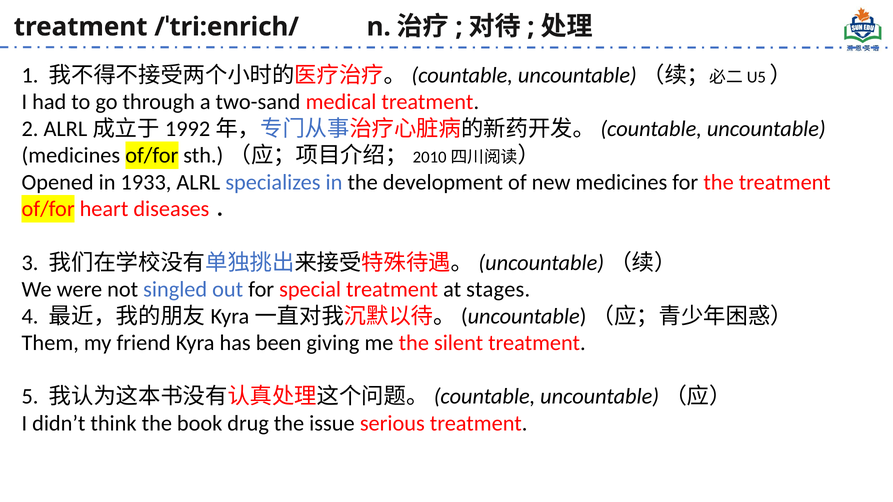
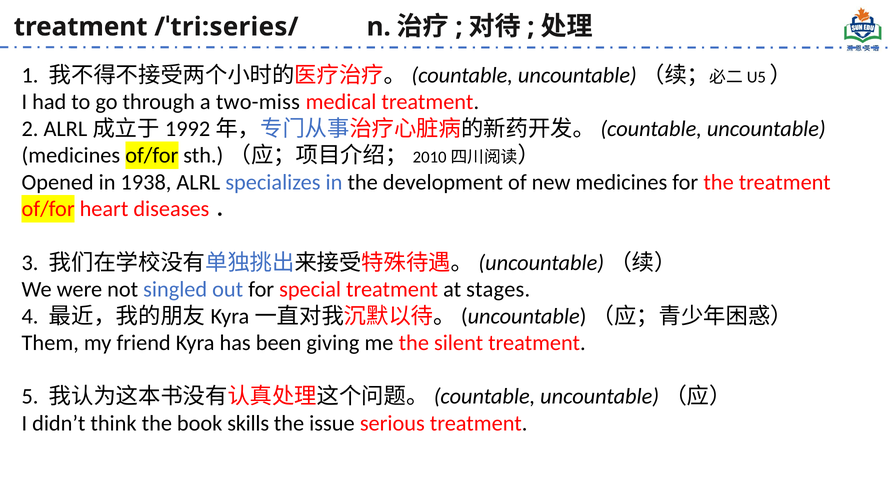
/ˈtri:enrich/: /ˈtri:enrich/ -> /ˈtri:series/ (226, 27)
two-sand: two-sand -> two-miss (258, 102)
1933: 1933 -> 1938 (146, 182)
drug: drug -> skills (248, 424)
